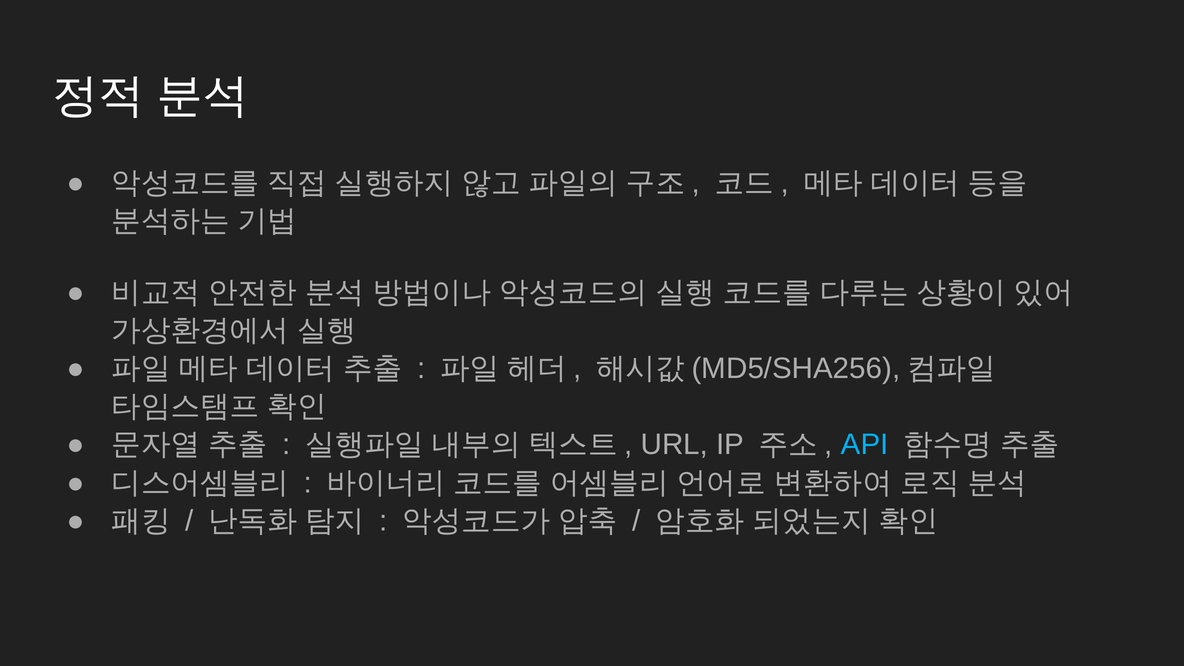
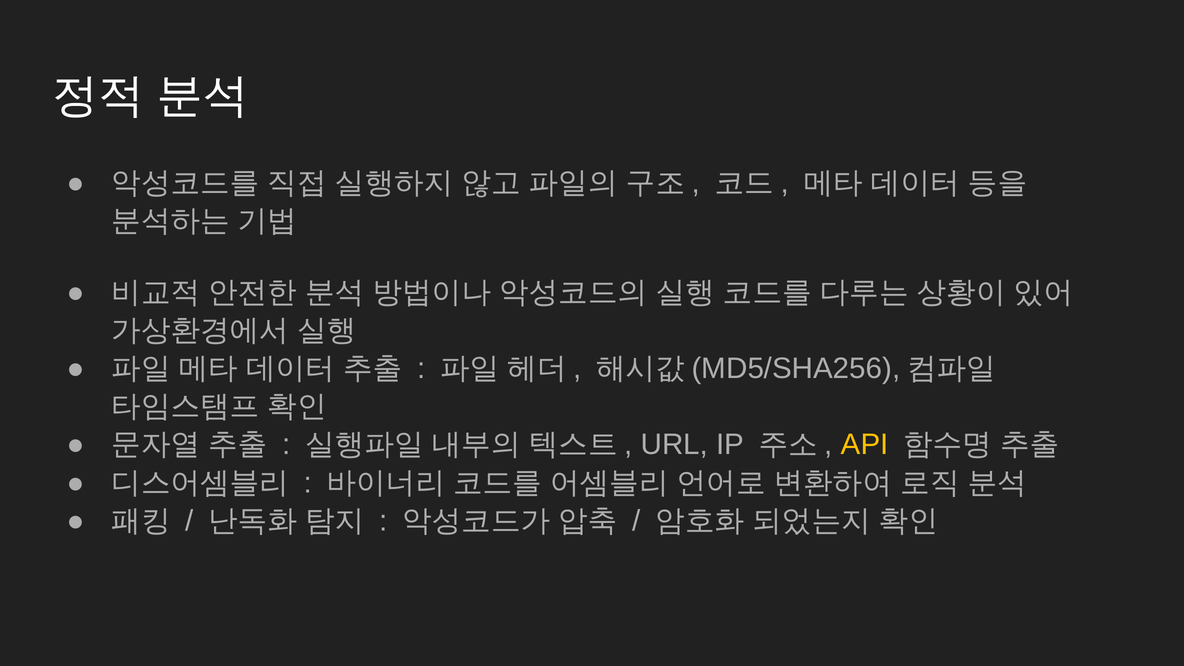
API colour: light blue -> yellow (865, 445)
